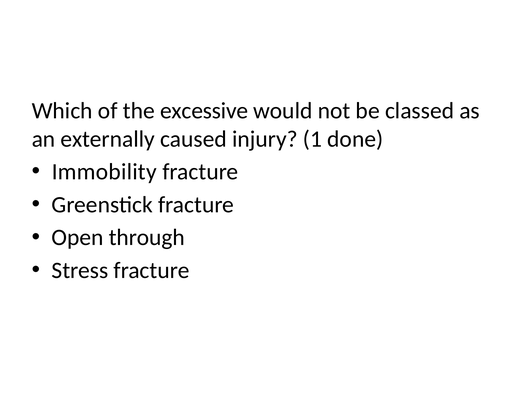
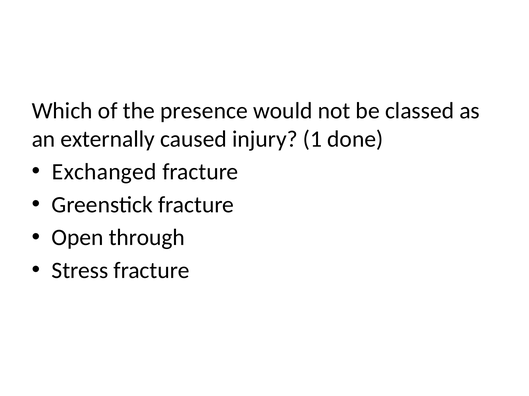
excessive: excessive -> presence (204, 111)
Immobility: Immobility -> Exchanged (104, 172)
